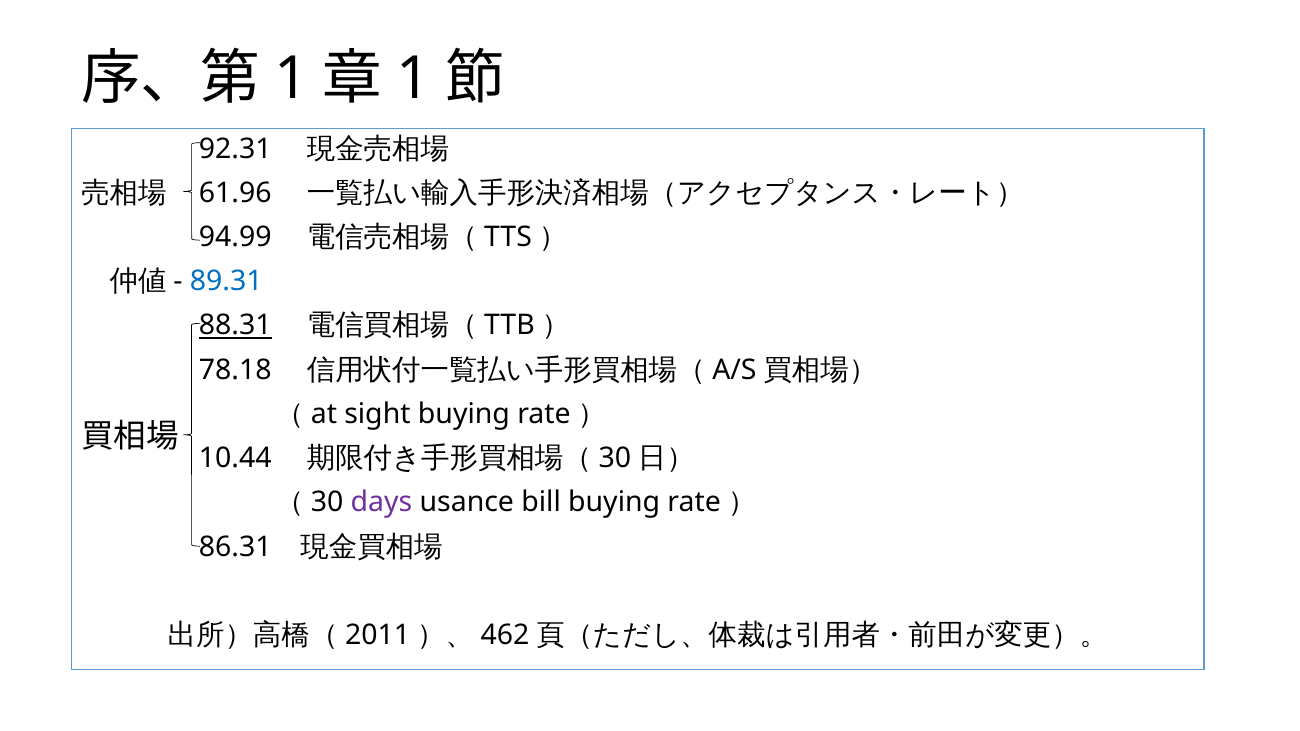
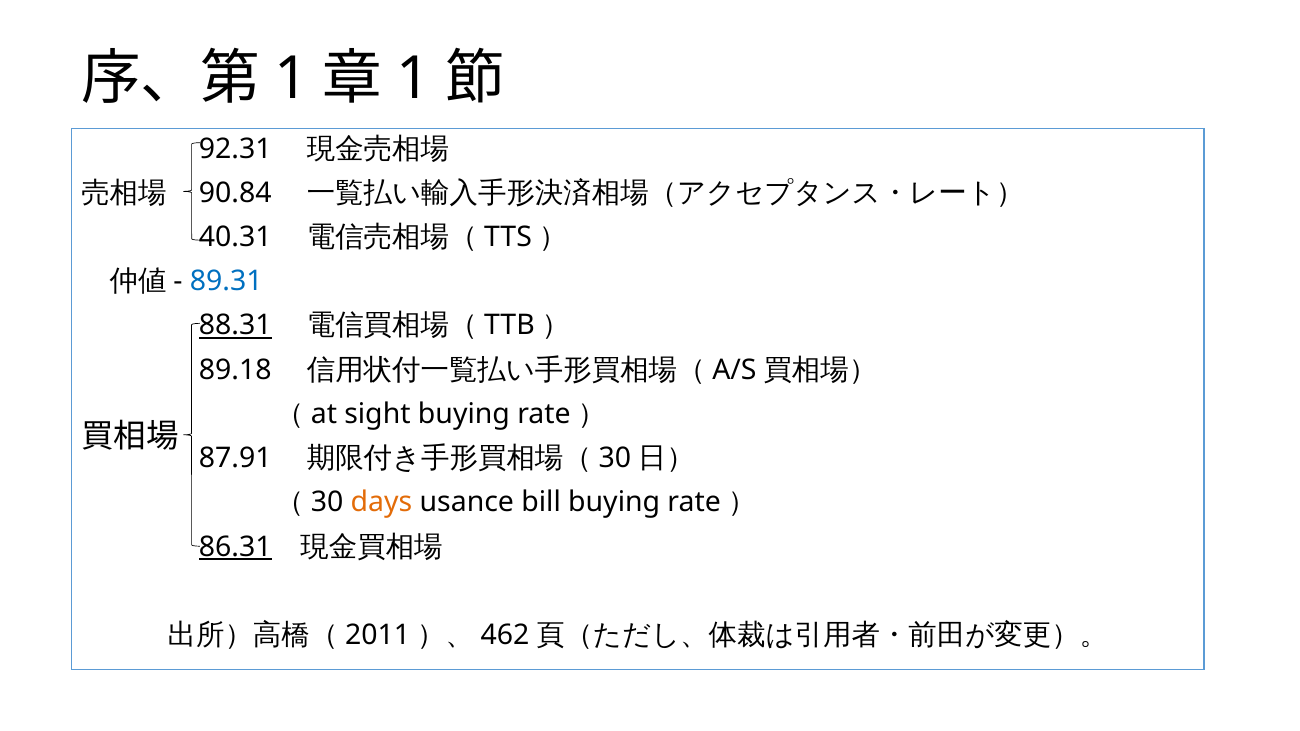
61.96: 61.96 -> 90.84 (235, 193)
94.99: 94.99 -> 40.31 (235, 237)
78.18: 78.18 -> 89.18 (235, 370)
10.44: 10.44 -> 87.91 (235, 458)
days colour: purple -> orange (381, 503)
86.31 underline: none -> present (235, 547)
